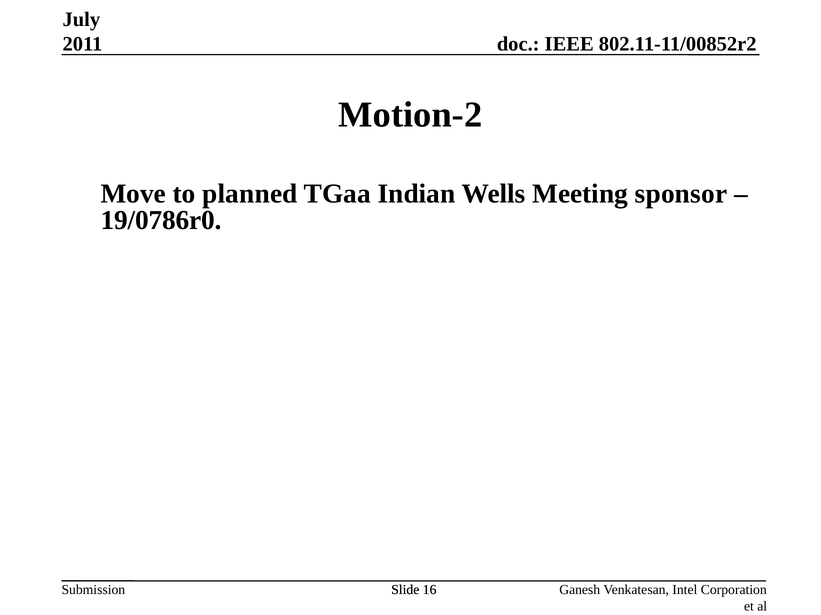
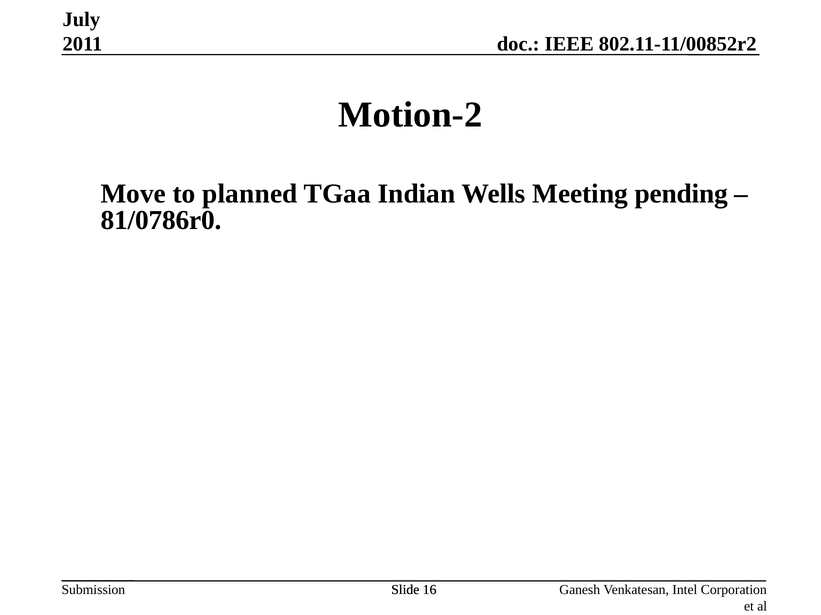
sponsor: sponsor -> pending (681, 194)
19/0786r0: 19/0786r0 -> 81/0786r0 (161, 220)
